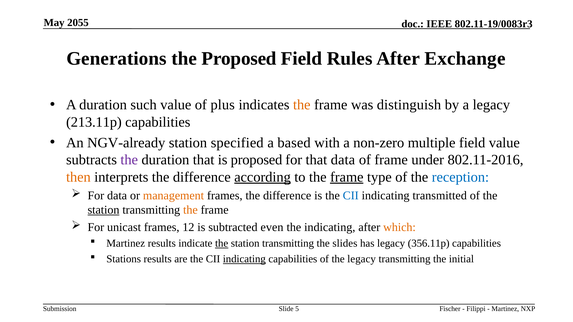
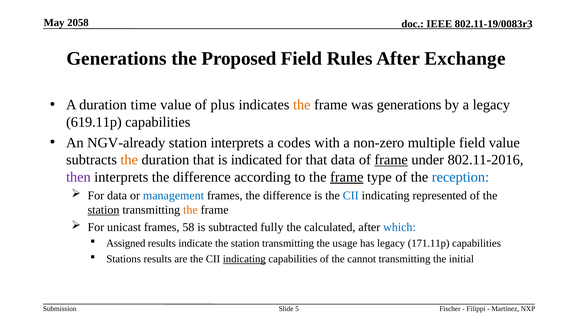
2055: 2055 -> 2058 (78, 23)
such: such -> time (144, 105)
was distinguish: distinguish -> generations (409, 105)
213.11p: 213.11p -> 619.11p (94, 122)
station specified: specified -> interprets (237, 143)
based: based -> codes (294, 143)
the colour: purple -> orange (129, 160)
is proposed: proposed -> indicated (257, 160)
frame underline: none -> present (391, 160)
then colour: orange -> purple (78, 177)
according underline: present -> none (263, 177)
management colour: orange -> blue (174, 196)
transmitted: transmitted -> represented (440, 196)
12: 12 -> 58 (188, 227)
even: even -> fully (272, 227)
the indicating: indicating -> calculated (330, 227)
which colour: orange -> blue (400, 227)
Martinez: Martinez -> Assigned (126, 244)
the underline: present -> none (222, 244)
slides: slides -> usage (345, 244)
356.11p: 356.11p -> 171.11p (429, 244)
the legacy: legacy -> cannot (362, 259)
